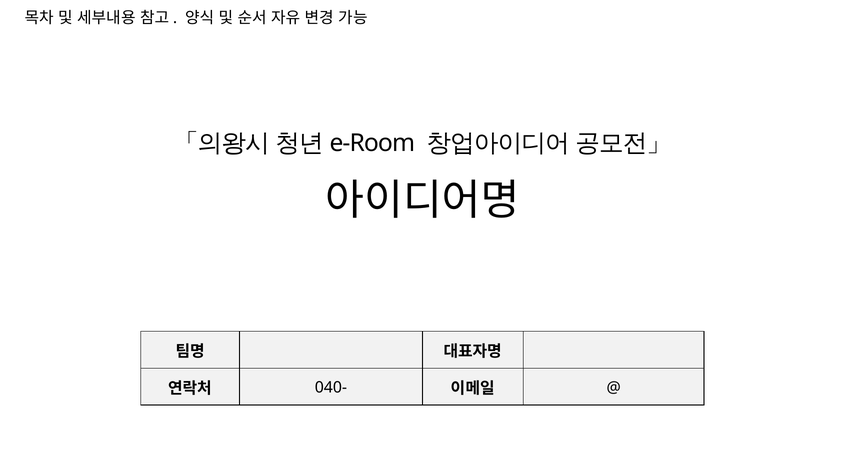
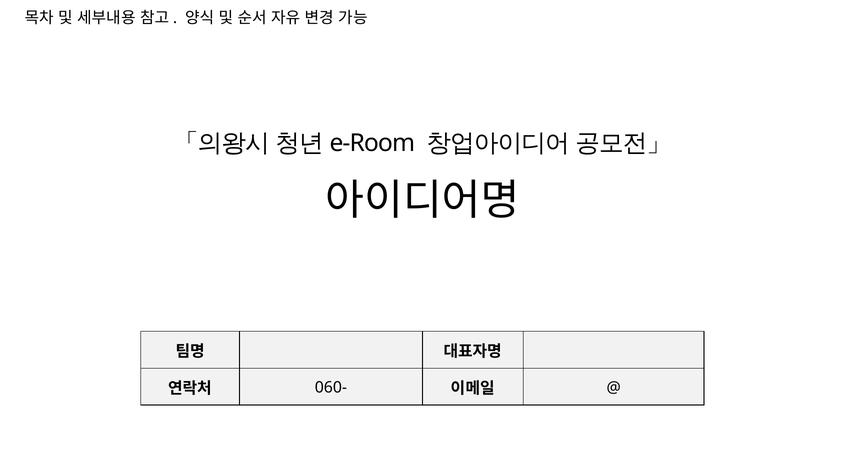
040-: 040- -> 060- (331, 388)
